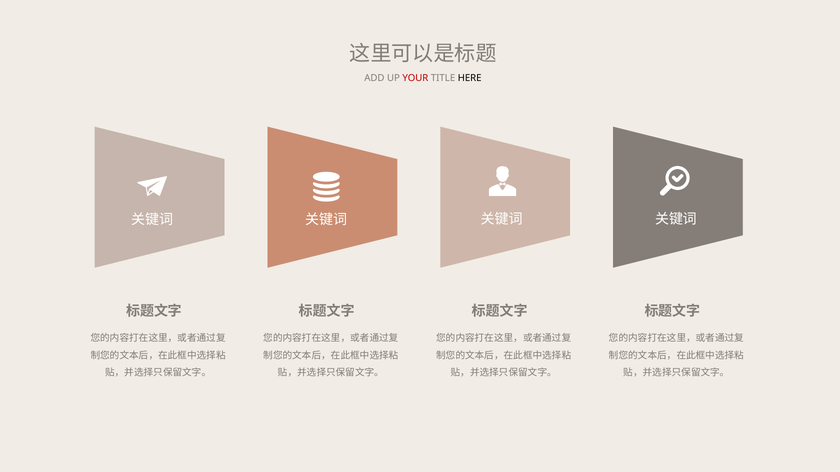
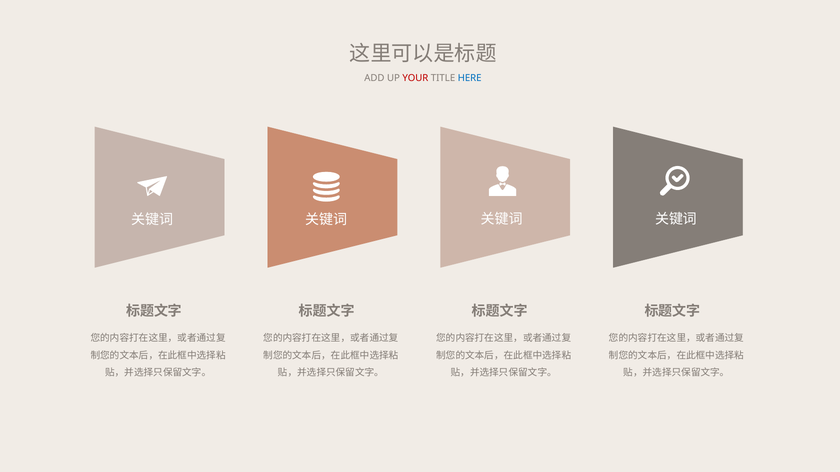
HERE colour: black -> blue (470, 78)
